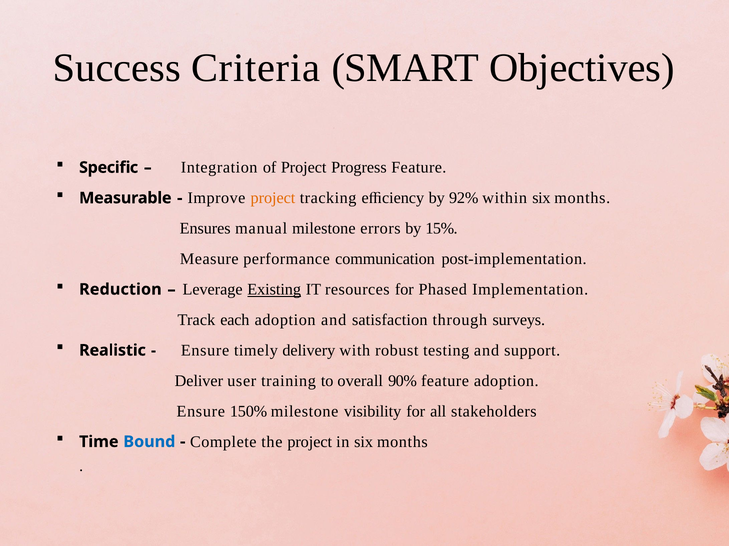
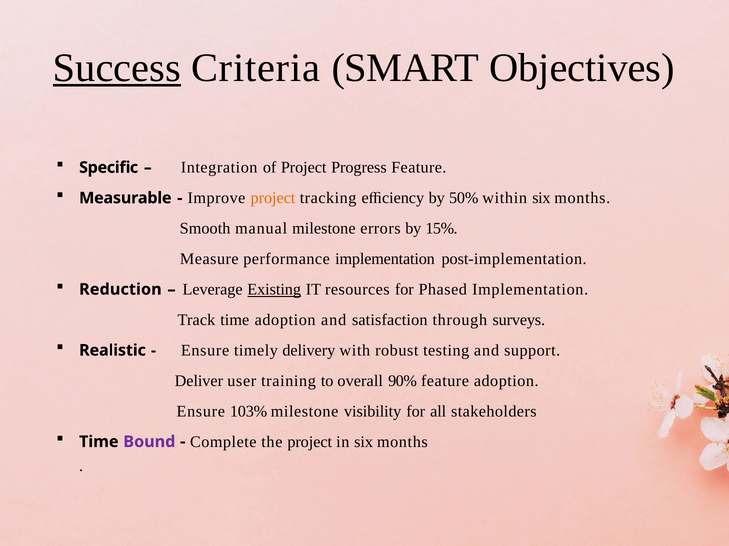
Success underline: none -> present (117, 68)
92%: 92% -> 50% (464, 198)
Ensures: Ensures -> Smooth (205, 229)
performance communication: communication -> implementation (385, 259)
Track each: each -> time (235, 320)
150%: 150% -> 103% (249, 412)
Bound colour: blue -> purple (149, 442)
